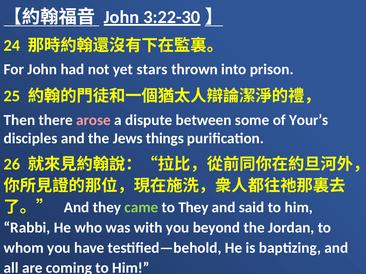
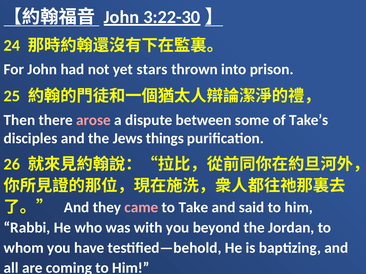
Your’s: Your’s -> Take’s (309, 120)
came colour: light green -> pink (141, 208)
to They: They -> Take (193, 208)
